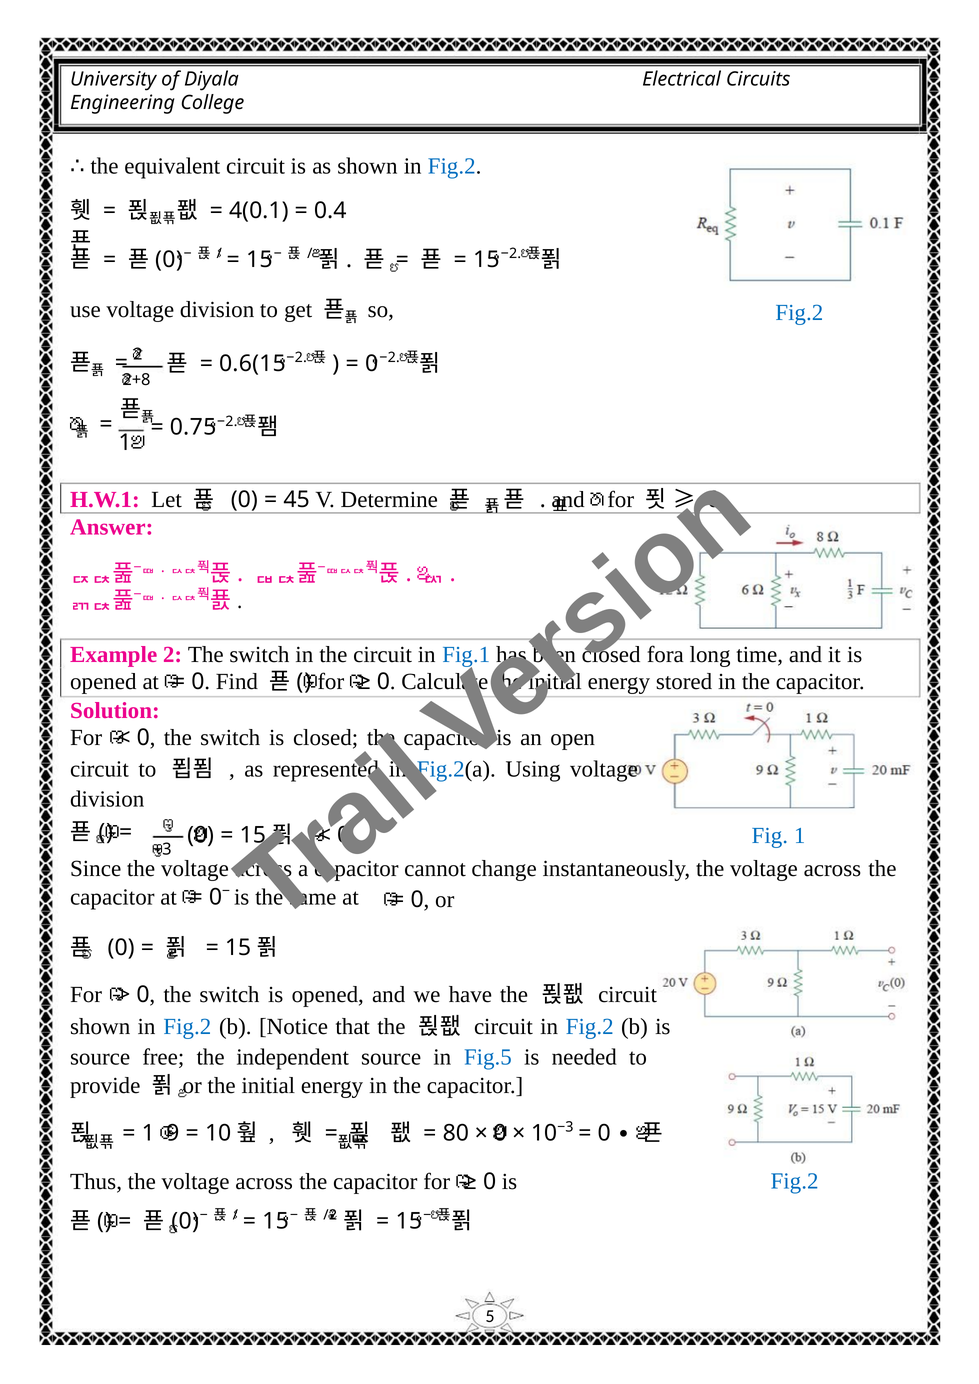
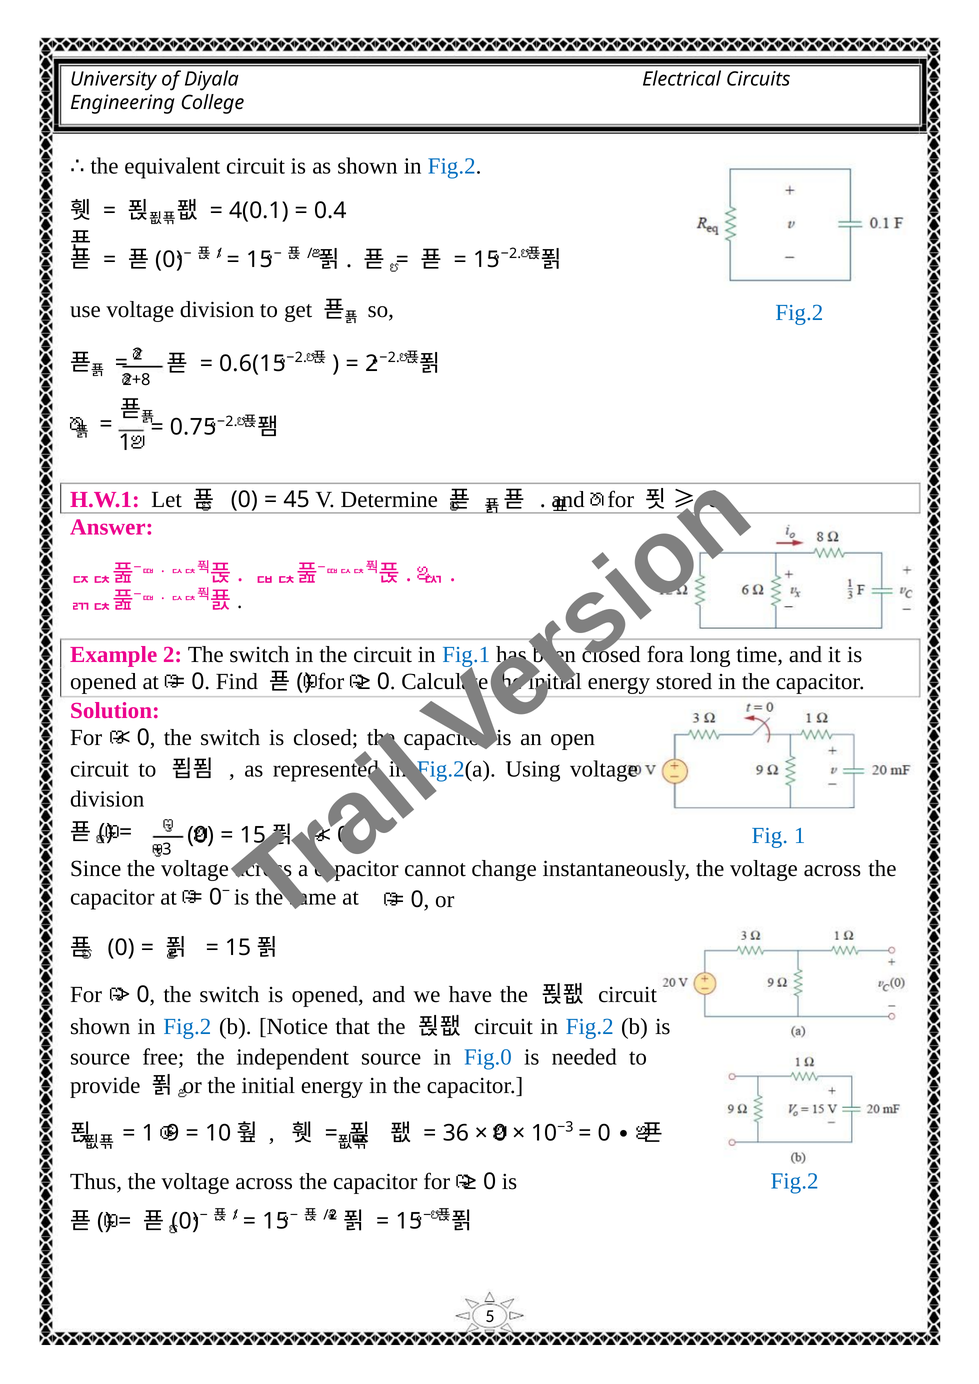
0: 0 -> 2 (372, 363)
Fig.5: Fig.5 -> Fig.0 (488, 1057)
80: 80 -> 36 (456, 1133)
